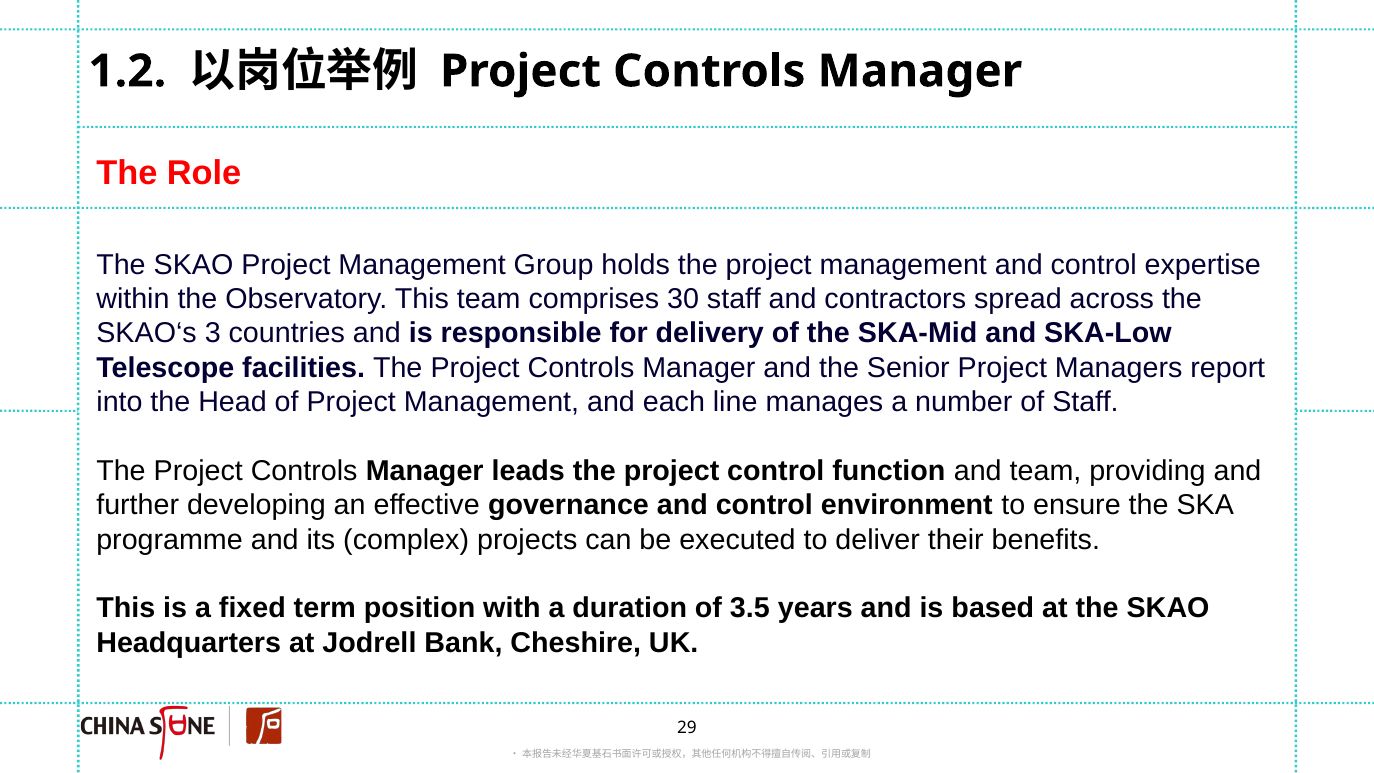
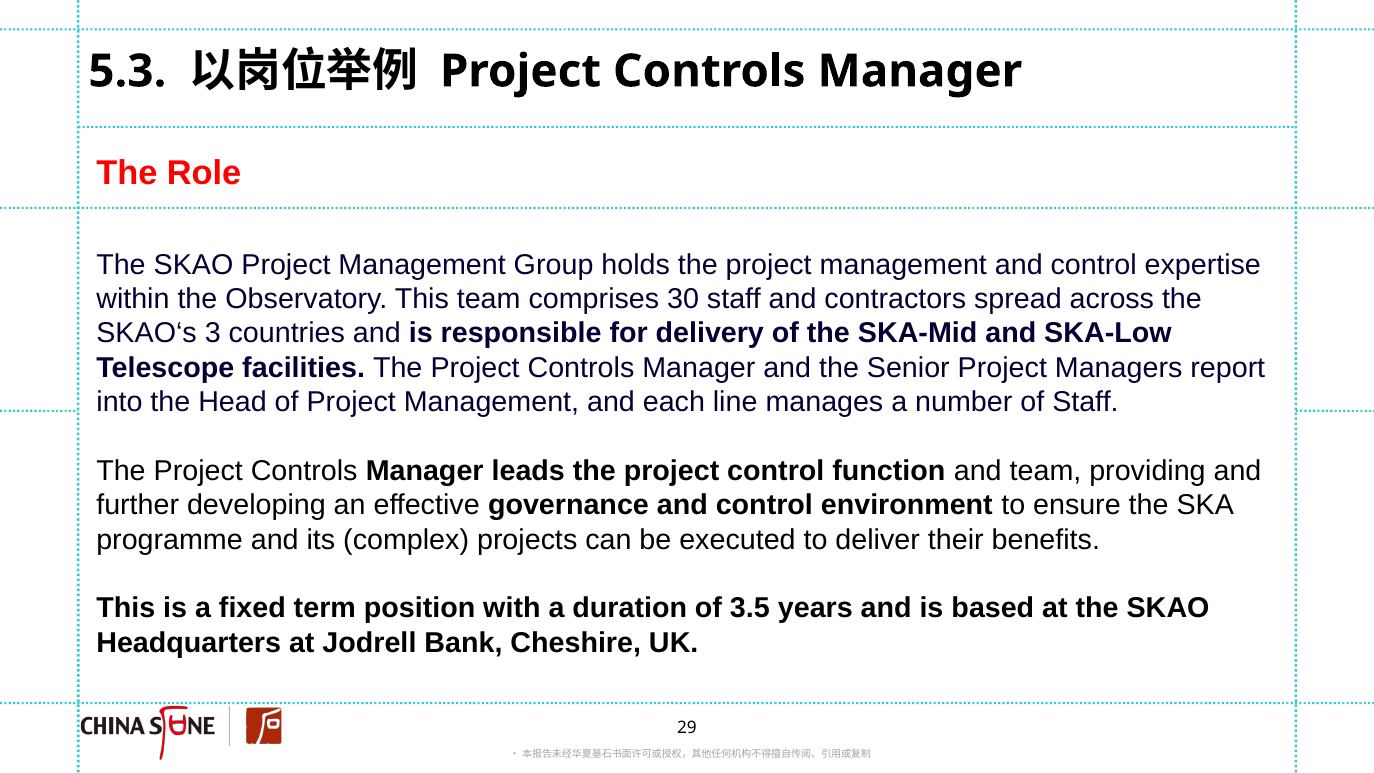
1.2: 1.2 -> 5.3 (127, 71)
